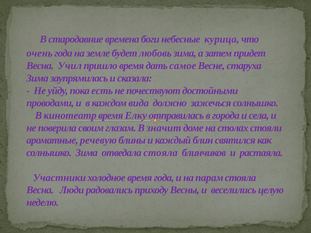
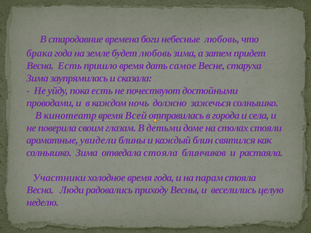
небесные курица: курица -> любовь (222, 39)
очень: очень -> брака (40, 53)
Весна Учил: Учил -> Есть (70, 66)
вида: вида -> ночь (139, 103)
Елку: Елку -> Всей (136, 116)
значит: значит -> детьми (164, 128)
речевую: речевую -> увидели (98, 140)
